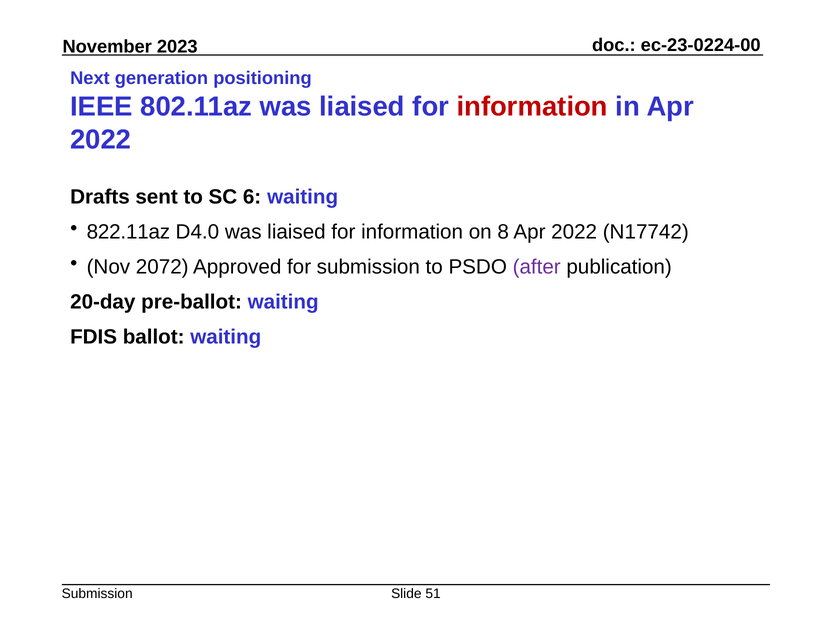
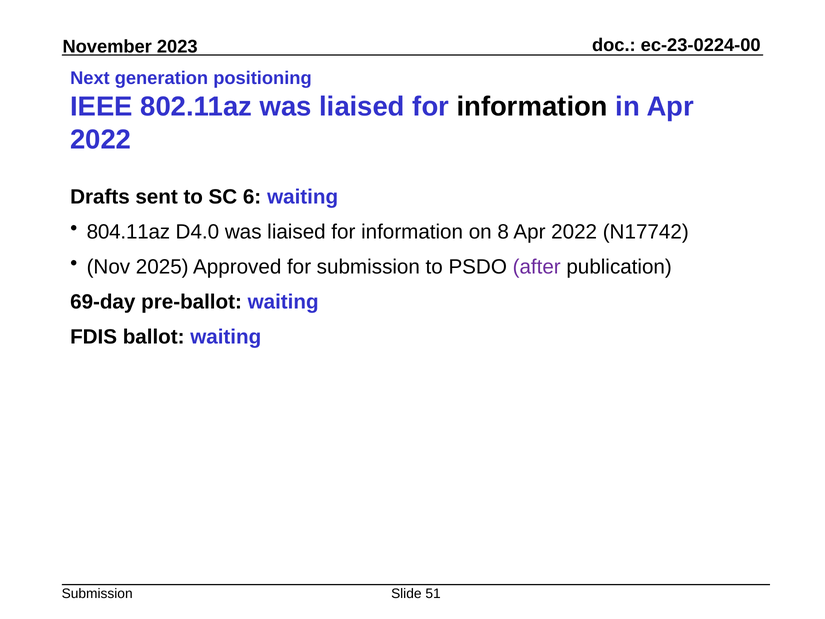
information colour: red -> black (532, 106)
822.11az: 822.11az -> 804.11az (128, 232)
2072: 2072 -> 2025 (162, 267)
20-day: 20-day -> 69-day (103, 302)
